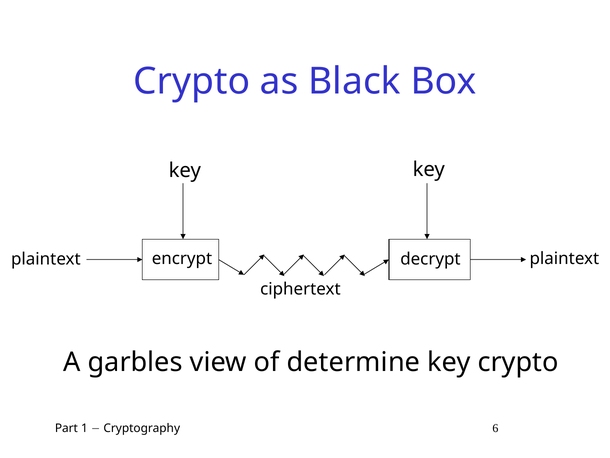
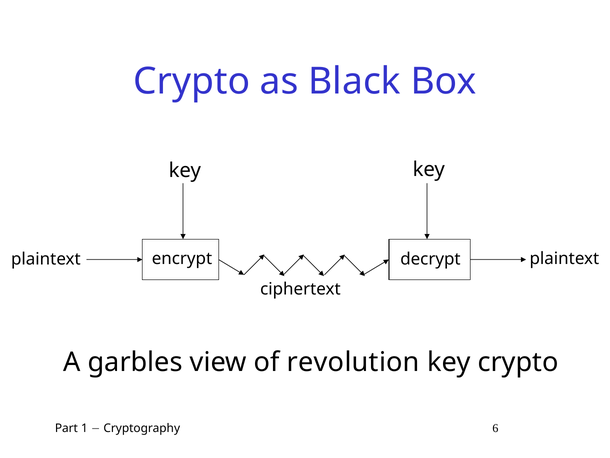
determine: determine -> revolution (353, 362)
